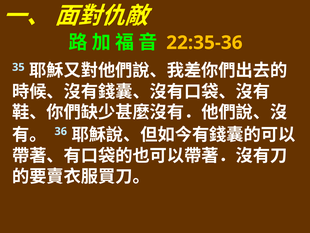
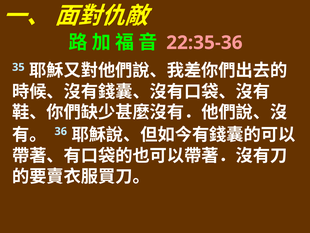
22:35-36 colour: yellow -> pink (204, 43)
